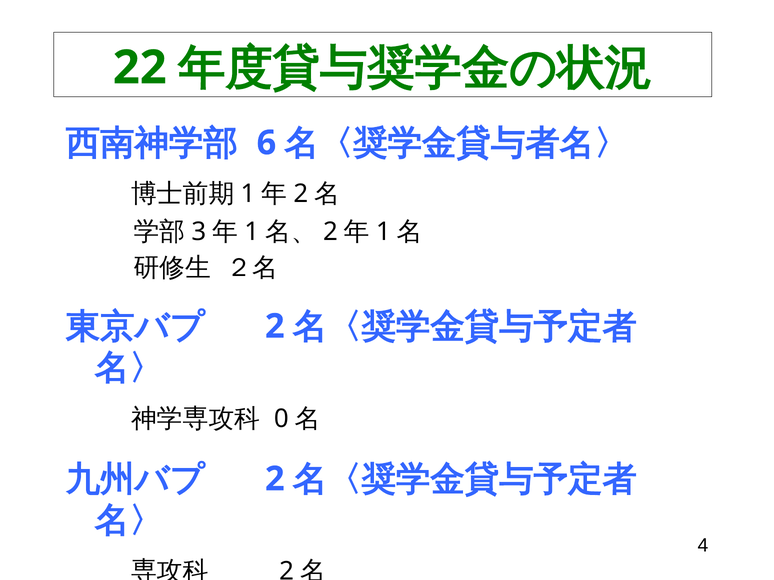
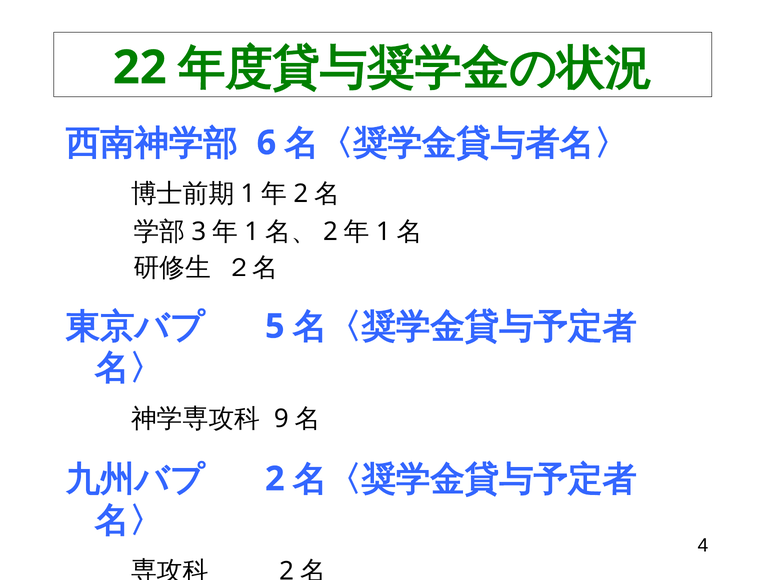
2: 2 -> 5 (275, 327)
0: 0 -> 9 (281, 419)
